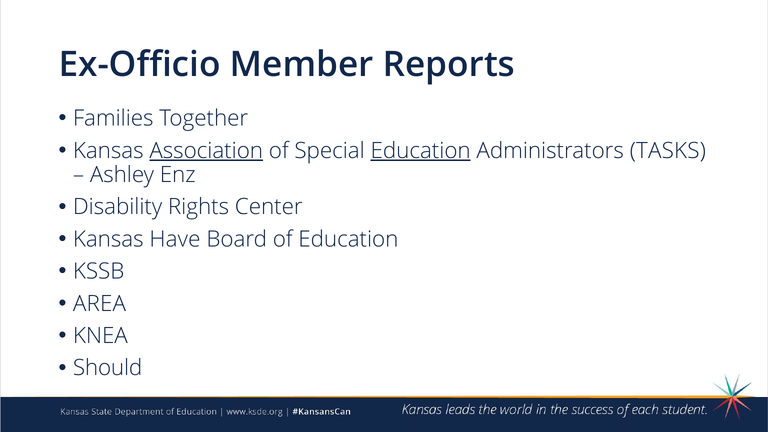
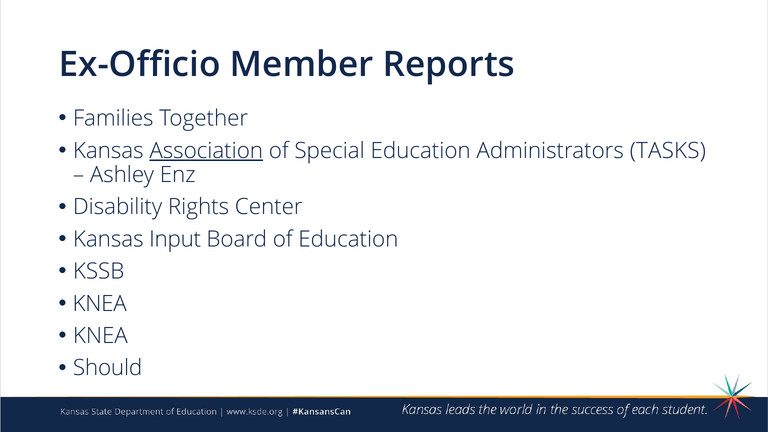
Education underline: present -> none (421, 151)
Have: Have -> Input (175, 239)
AREA: AREA -> KNEA (100, 304)
